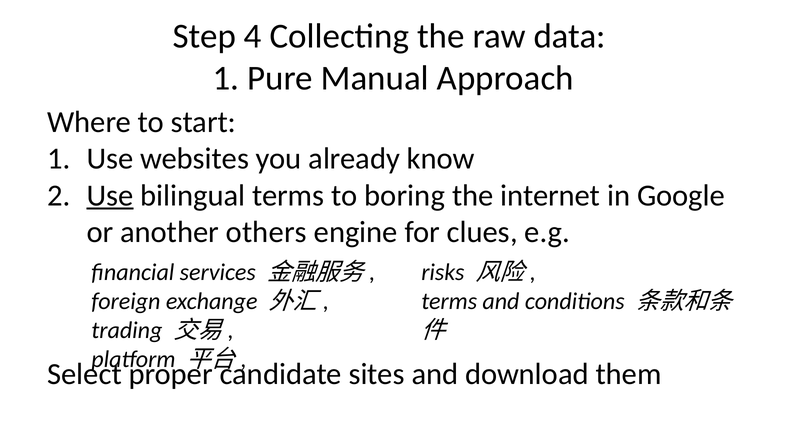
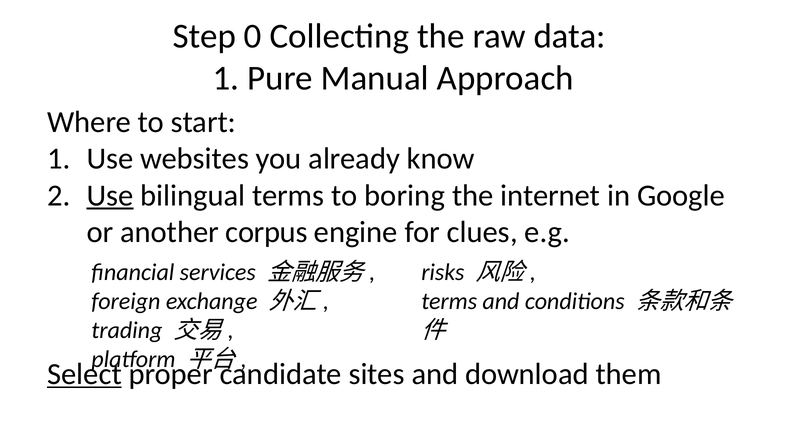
4: 4 -> 0 (253, 36)
others: others -> corpus (267, 232)
Select underline: none -> present (84, 374)
